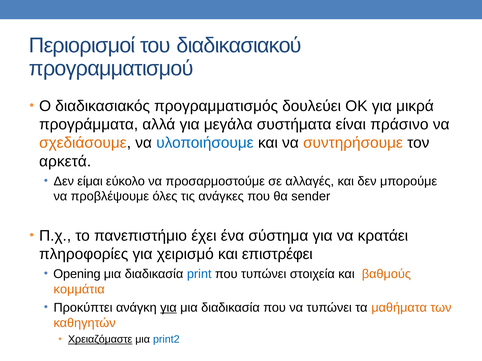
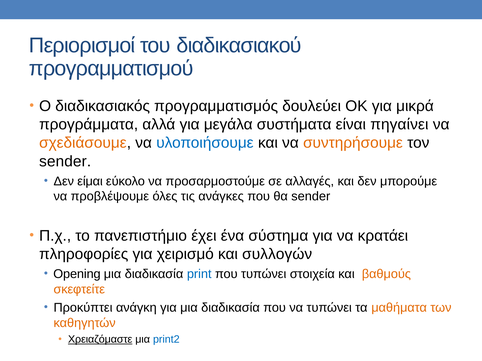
πράσινο: πράσινο -> πηγαίνει (399, 125)
αρκετά: αρκετά -> sender (65, 162)
επιστρέφει: επιστρέφει -> συλλογών (277, 254)
κομμάτια: κομμάτια -> σκεφτείτε (79, 290)
για underline: present -> none (168, 308)
